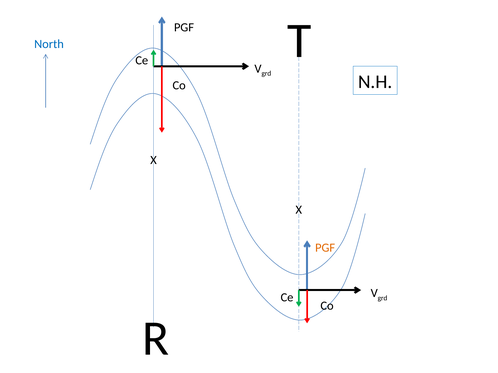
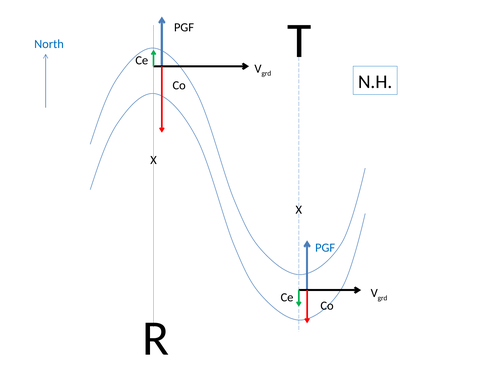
PGF colour: orange -> blue (325, 248)
